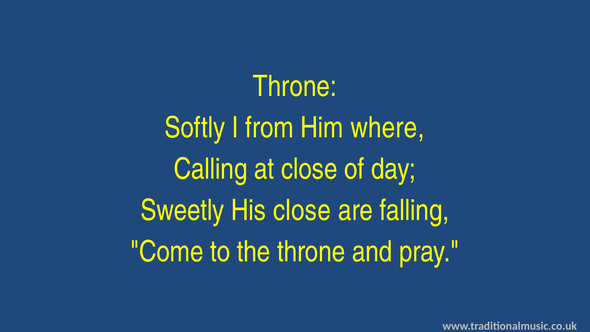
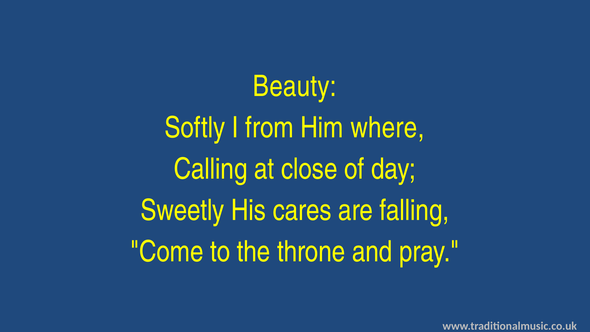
Throne: Throne -> Beauty (295, 87)
His close: close -> cares (302, 210)
